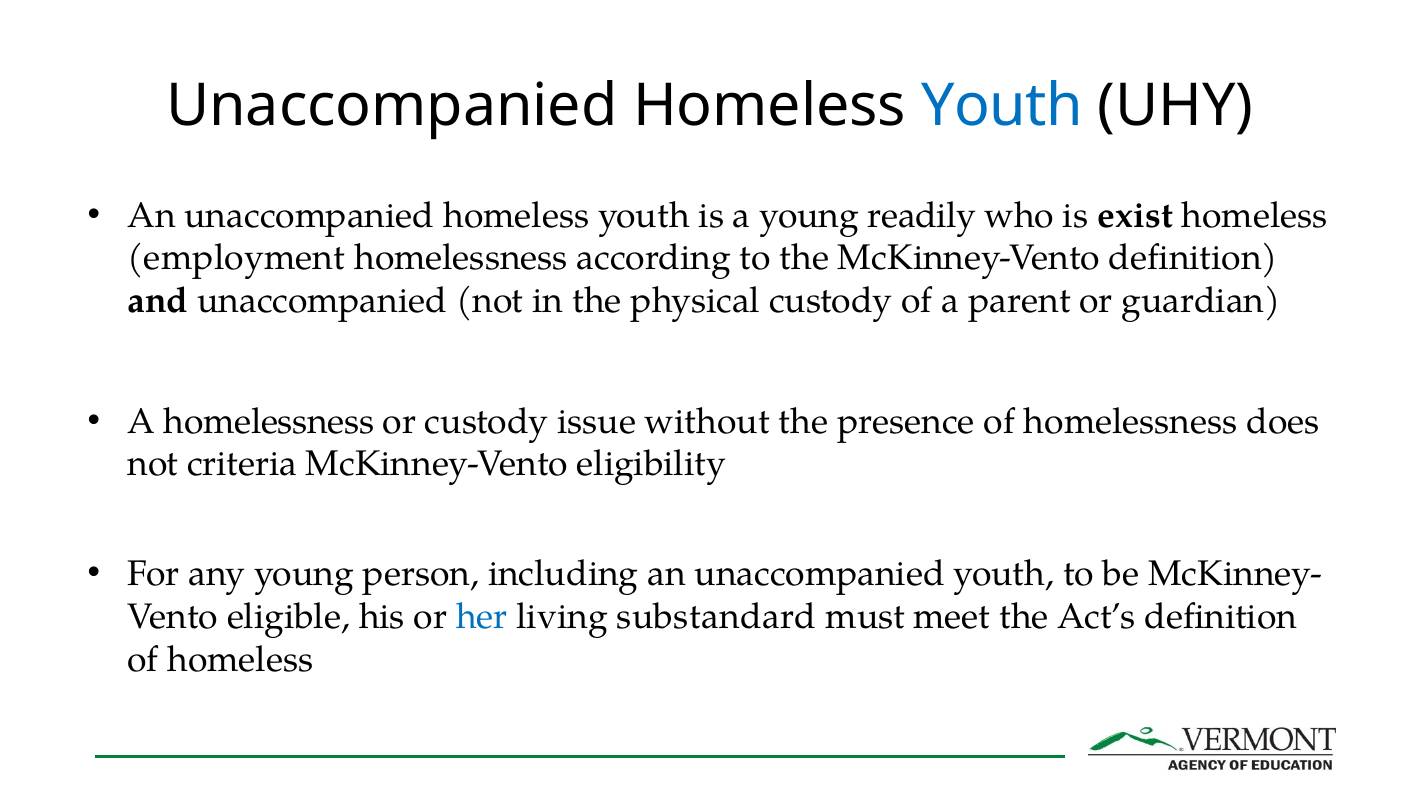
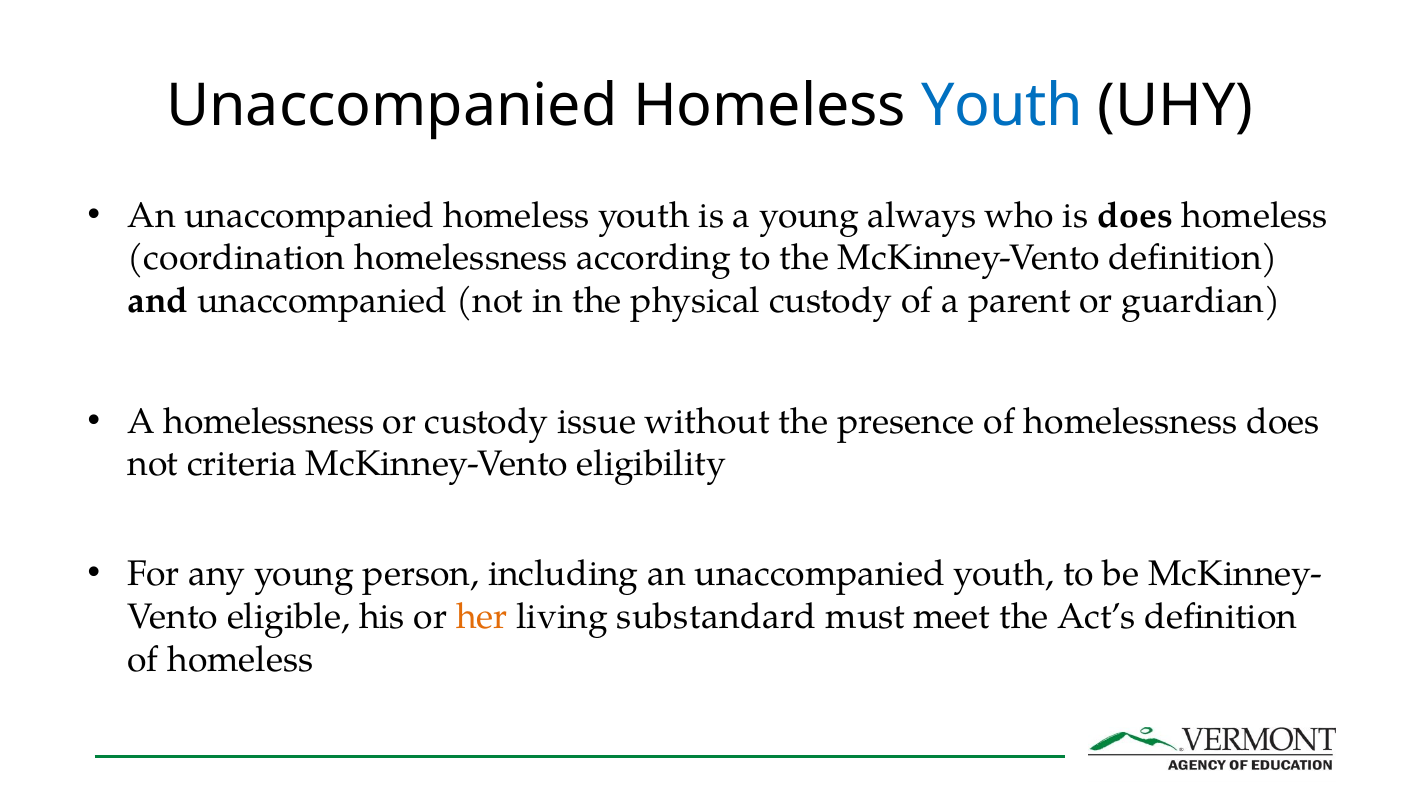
readily: readily -> always (922, 215)
is exist: exist -> does (1135, 215)
employment: employment -> coordination (236, 258)
her colour: blue -> orange (482, 617)
